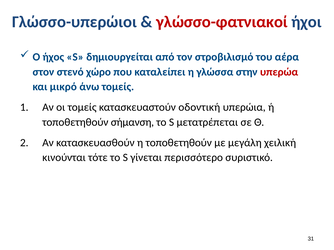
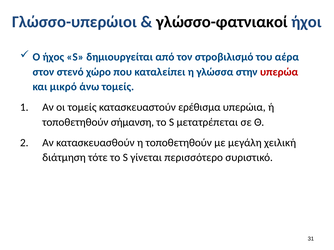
γλώσσο-φατνιακοί colour: red -> black (222, 22)
οδοντική: οδοντική -> ερέθισμα (199, 107)
κινούνται: κινούνται -> διάτμηση (64, 158)
